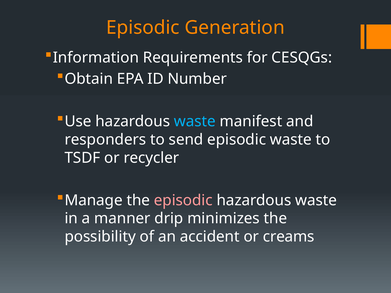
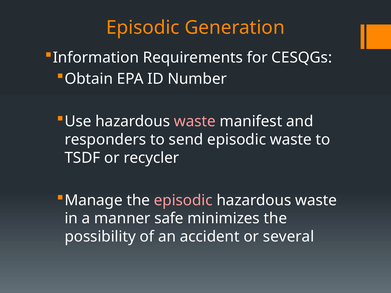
waste colour: light blue -> pink (195, 122)
drip: drip -> safe (169, 219)
creams: creams -> several (289, 237)
